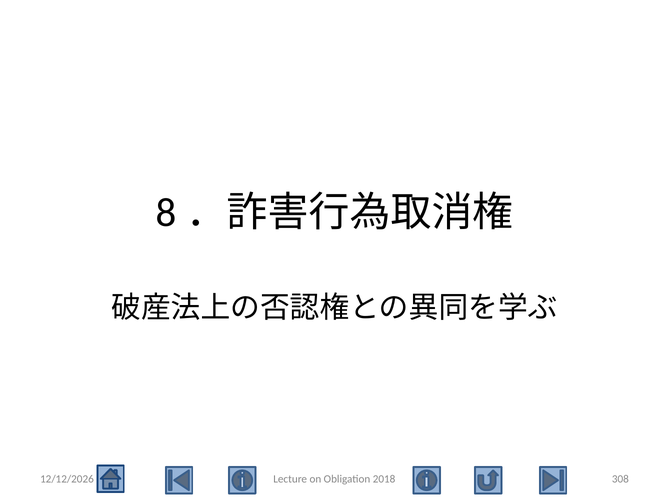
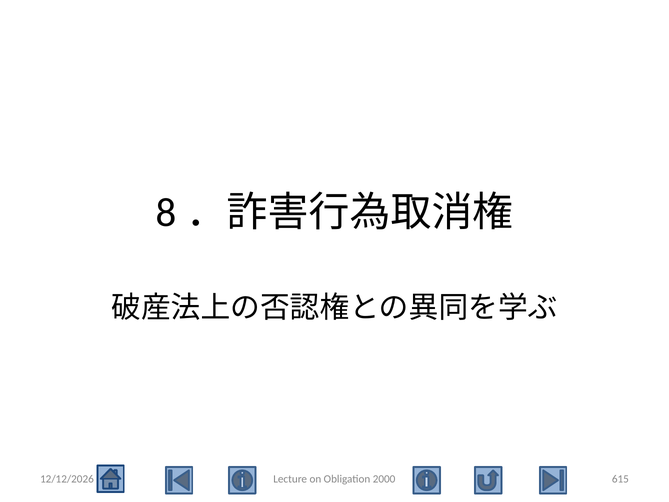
2018: 2018 -> 2000 (384, 479)
308: 308 -> 615 (620, 479)
